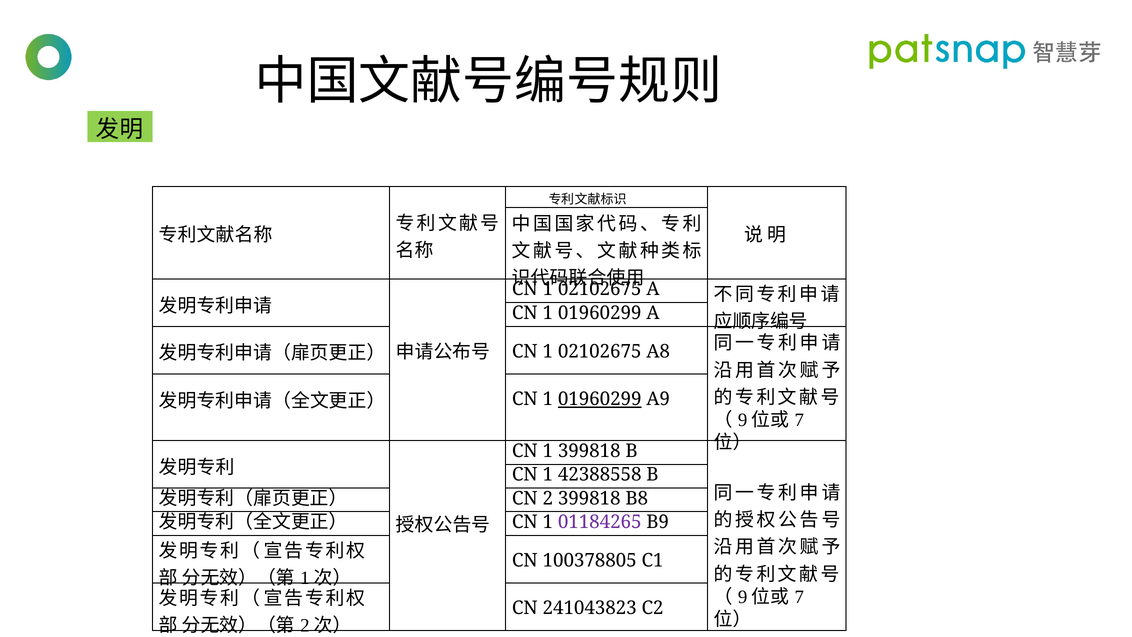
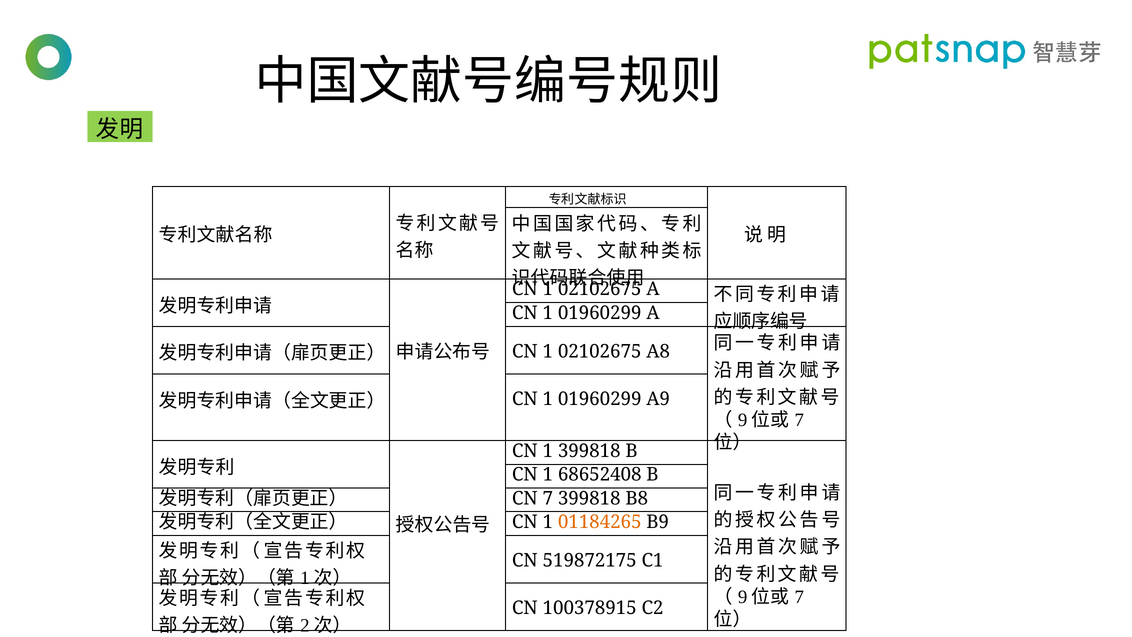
01960299 underline: present -> none (600, 399)
42388558: 42388558 -> 68652408 (600, 475)
CN 2: 2 -> 7 (548, 499)
01184265 colour: purple -> orange (600, 522)
100378805: 100378805 -> 519872175 (590, 561)
241043823: 241043823 -> 100378915 (590, 609)
